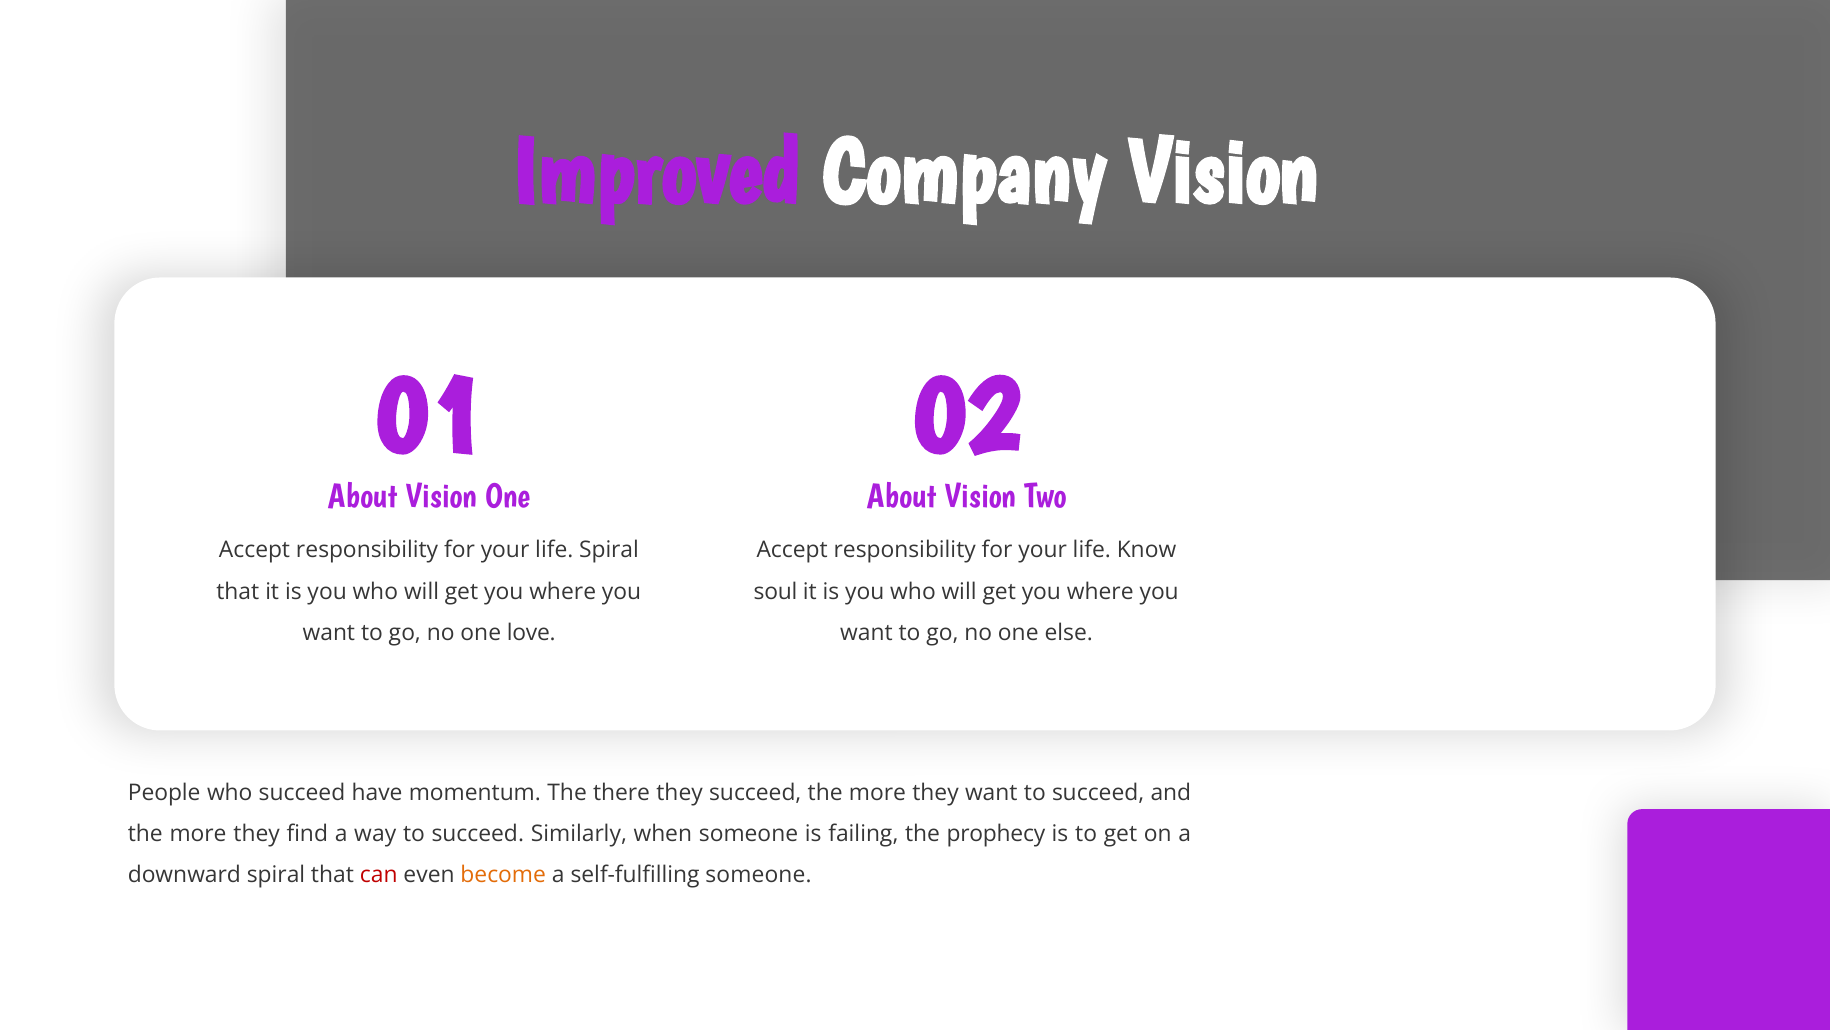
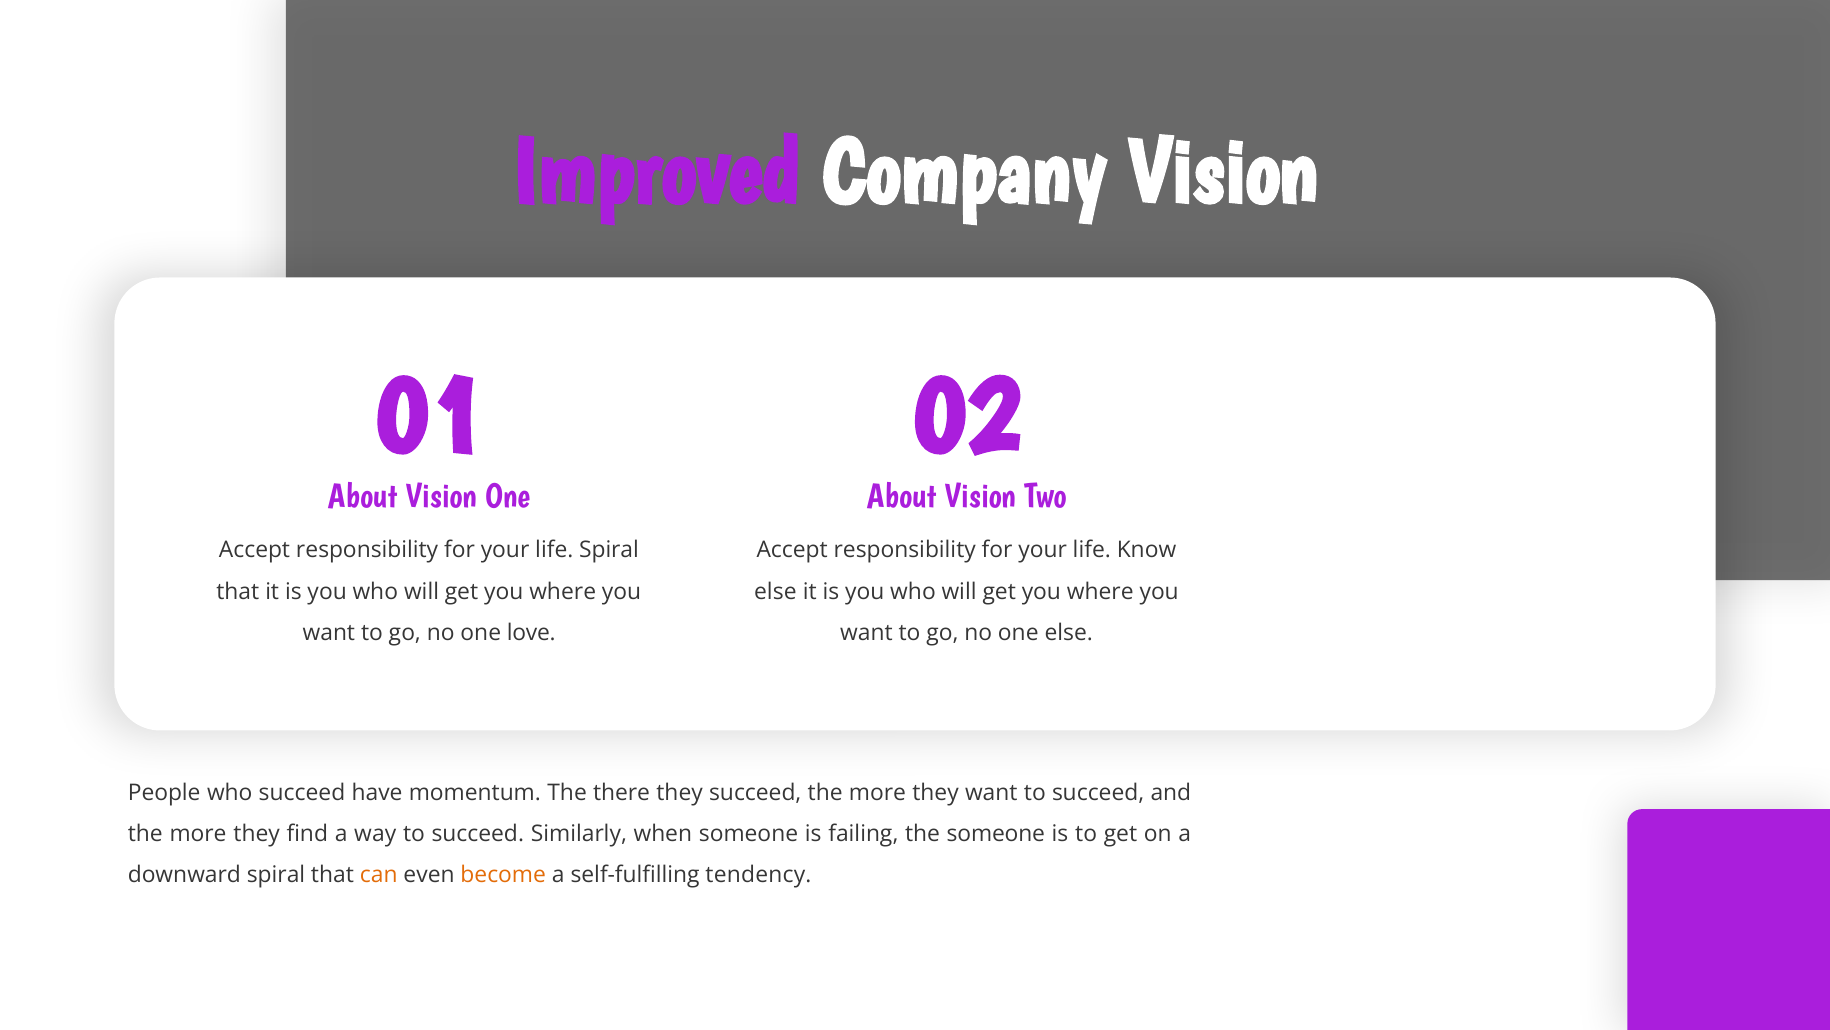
soul: soul -> else (775, 591)
the prophecy: prophecy -> someone (996, 833)
can colour: red -> orange (379, 874)
self-fulfilling someone: someone -> tendency (758, 874)
